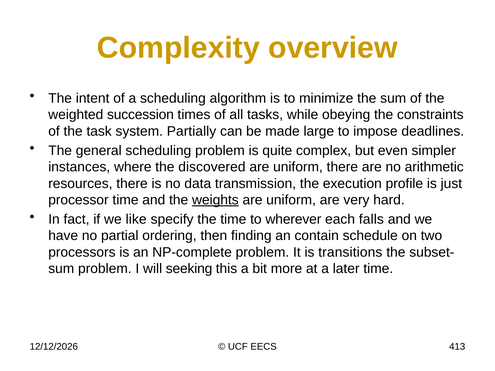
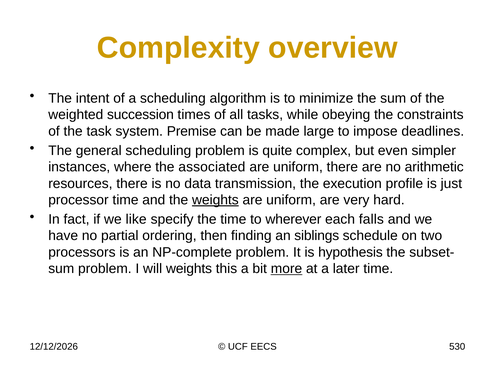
Partially: Partially -> Premise (192, 131)
discovered: discovered -> associated (212, 167)
contain: contain -> siblings (317, 236)
transitions: transitions -> hypothesis (350, 252)
will seeking: seeking -> weights (189, 269)
more underline: none -> present (286, 269)
413: 413 -> 530 (457, 347)
